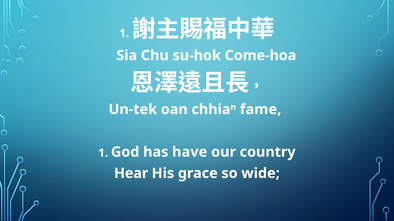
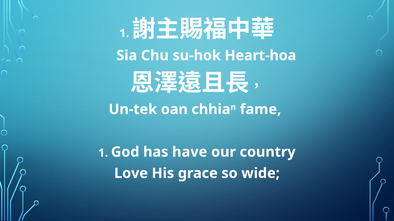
Come-hoa: Come-hoa -> Heart-hoa (260, 56)
Hear: Hear -> Love (131, 174)
